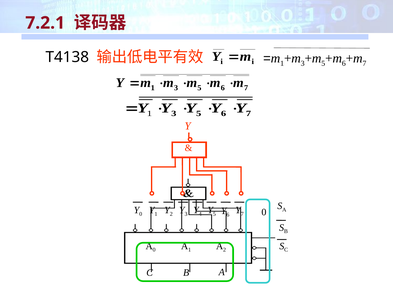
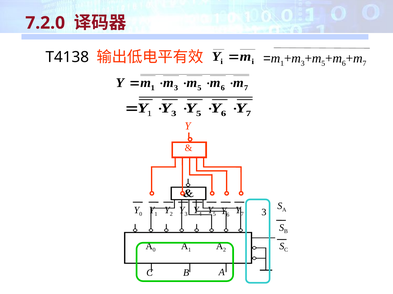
7.2.1: 7.2.1 -> 7.2.0 (45, 23)
0: 0 -> 3 (264, 213)
